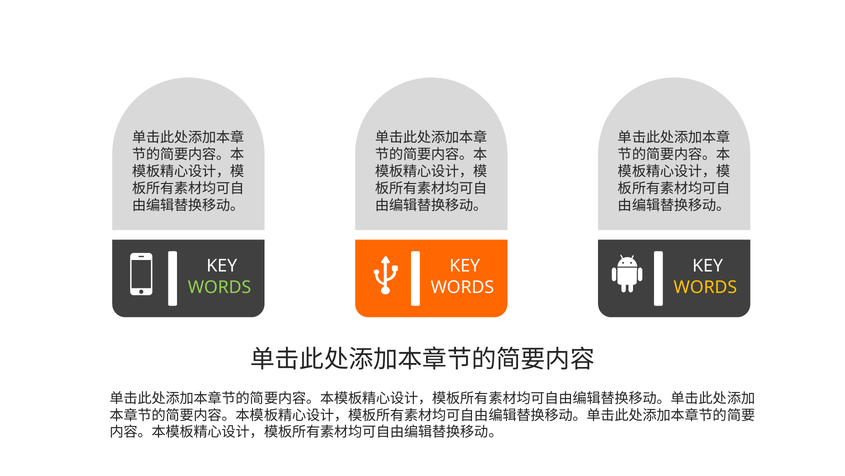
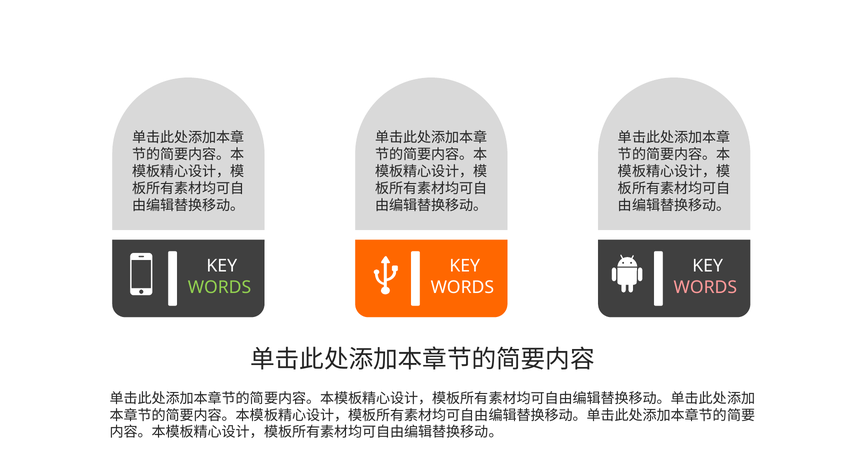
WORDS colour: yellow -> pink (705, 287)
